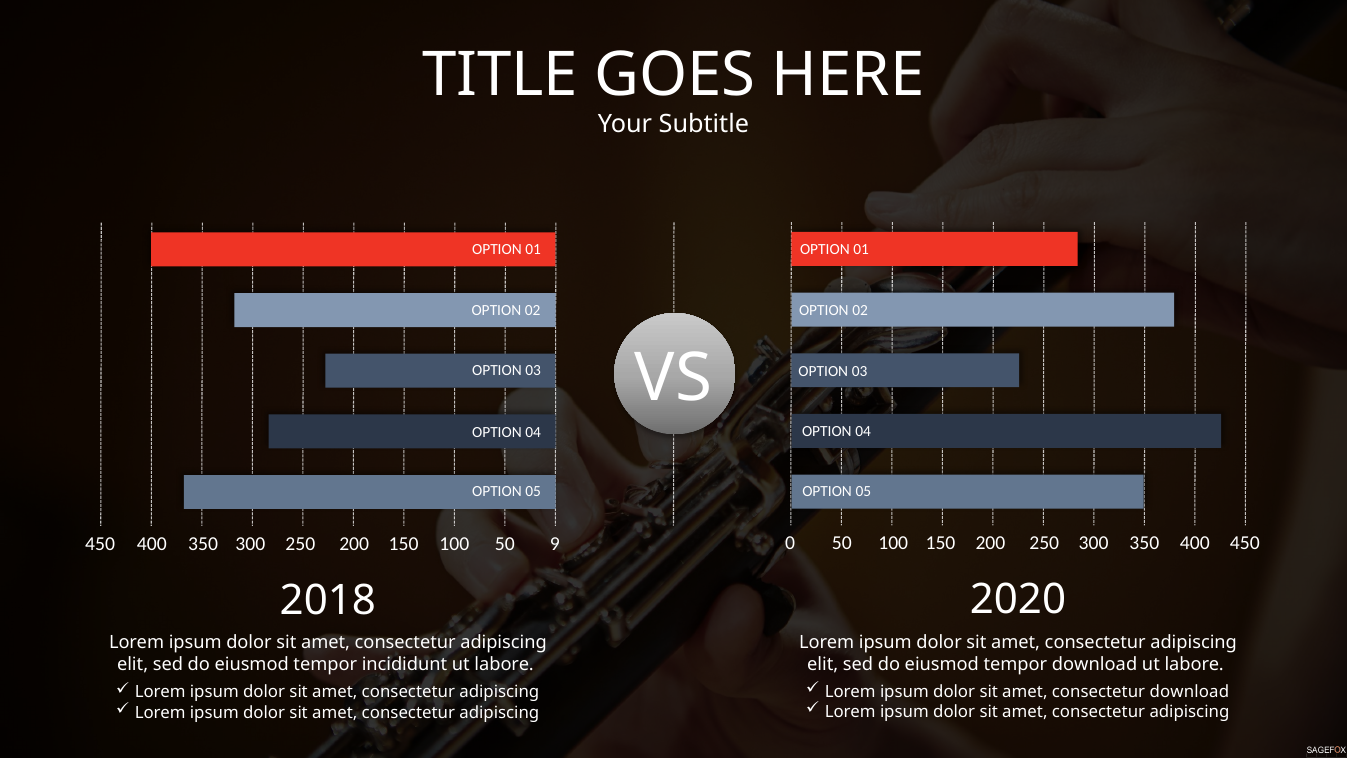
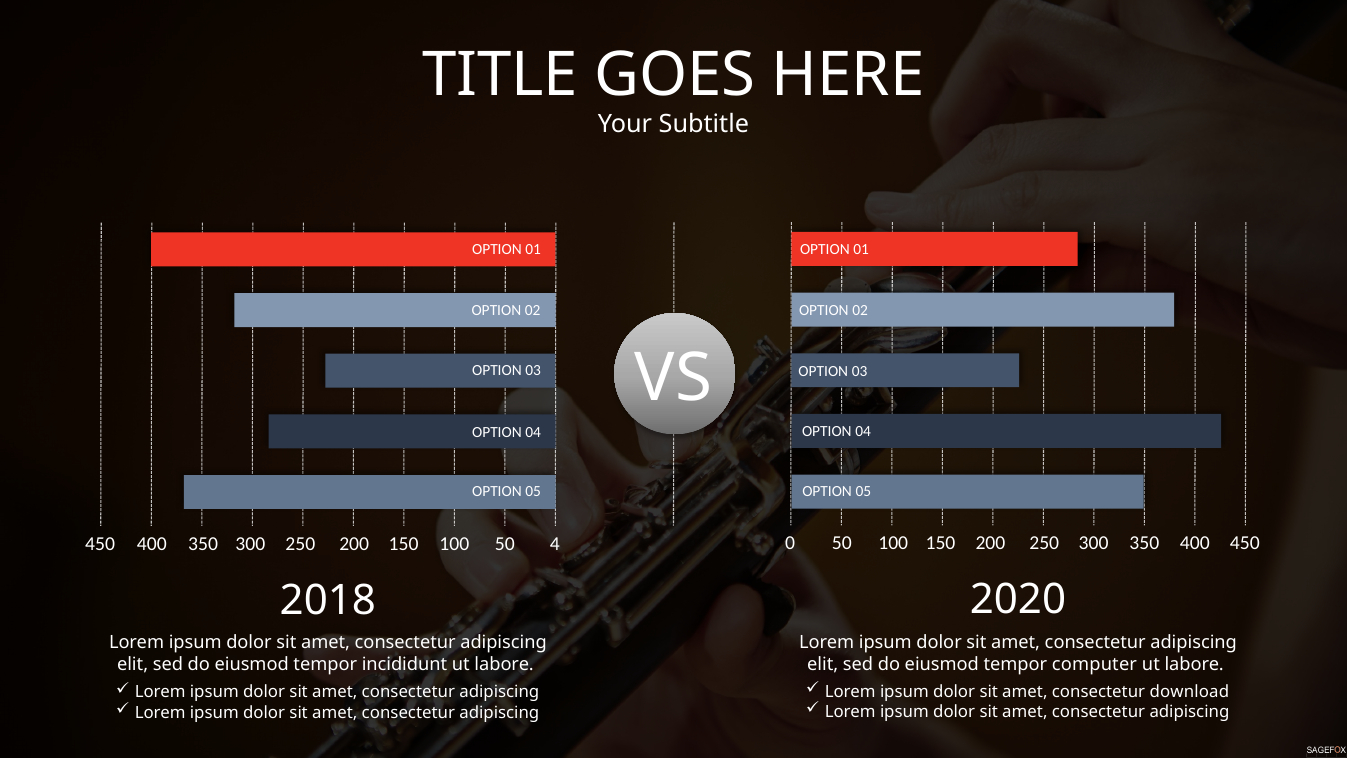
9: 9 -> 4 (555, 543)
tempor download: download -> computer (1094, 664)
